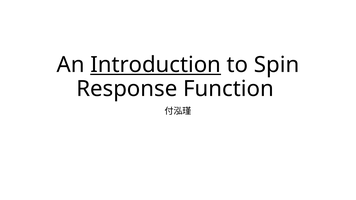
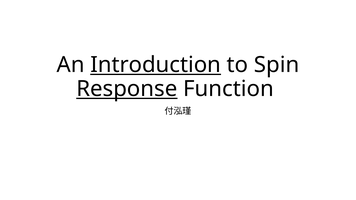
Response underline: none -> present (127, 89)
